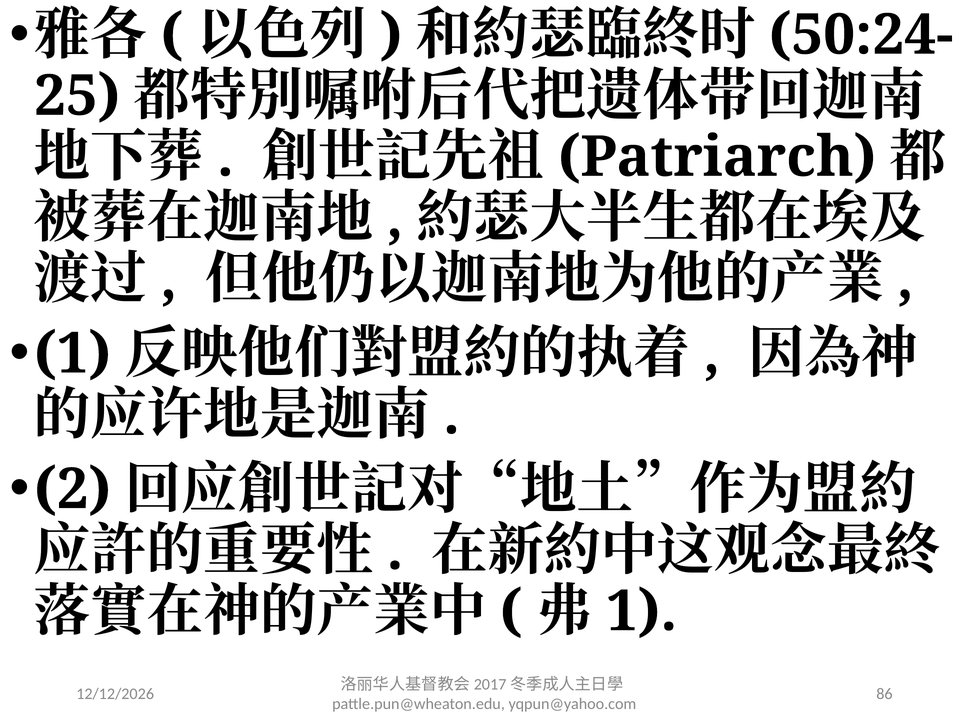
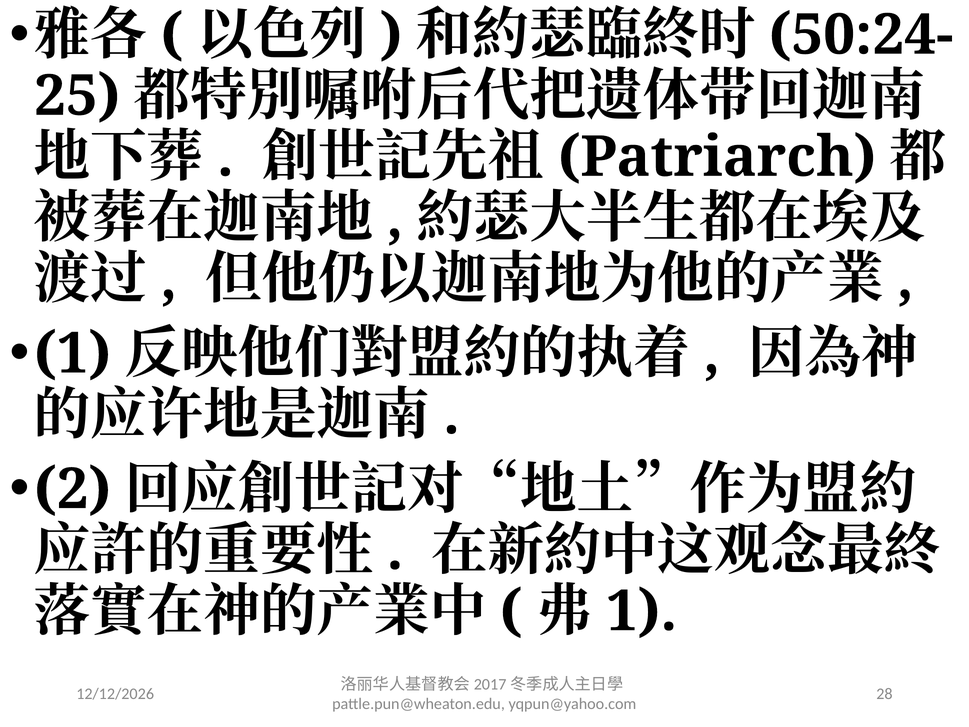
86: 86 -> 28 (885, 694)
